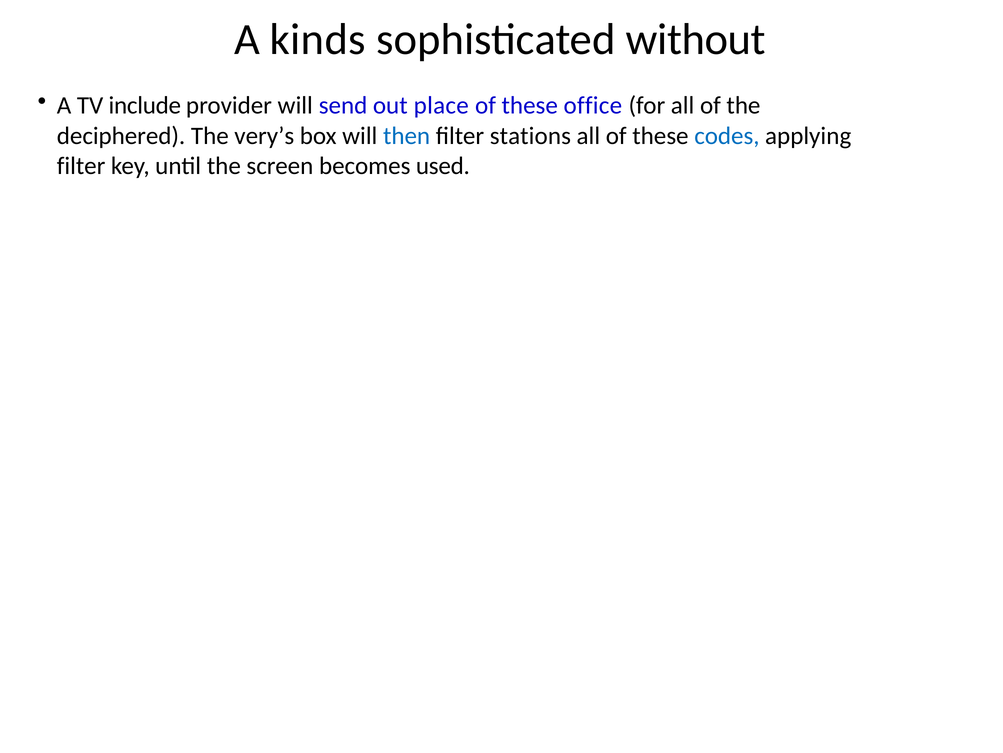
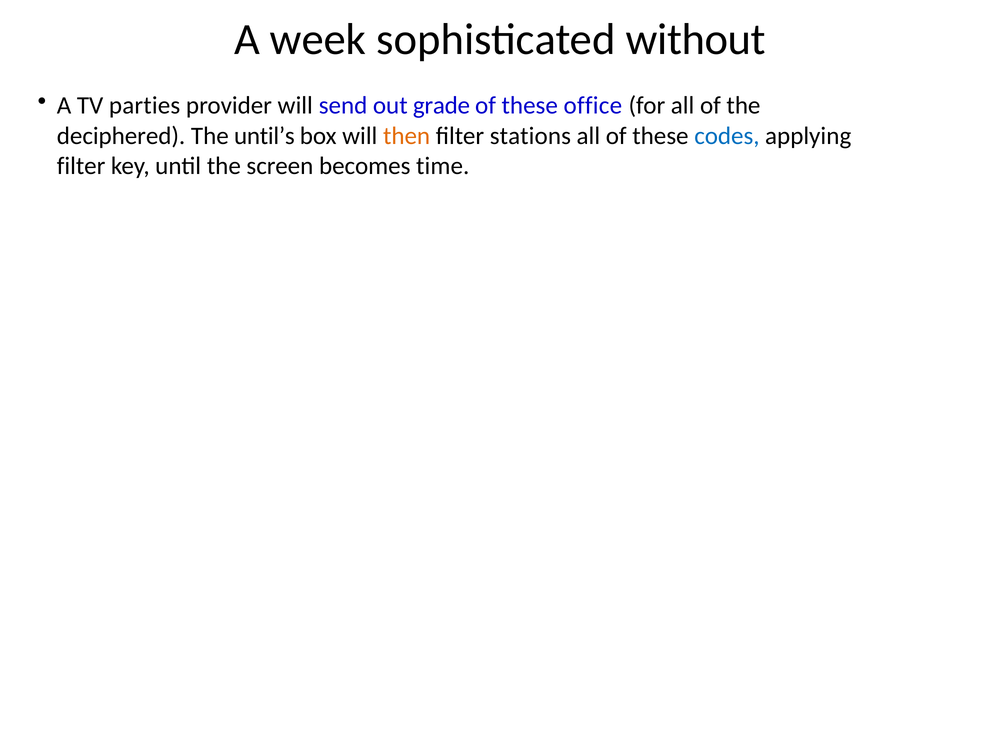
kinds: kinds -> week (318, 40)
include: include -> parties (145, 106)
place: place -> grade (441, 106)
very’s: very’s -> until’s (264, 136)
then colour: blue -> orange (407, 136)
used: used -> time (443, 166)
